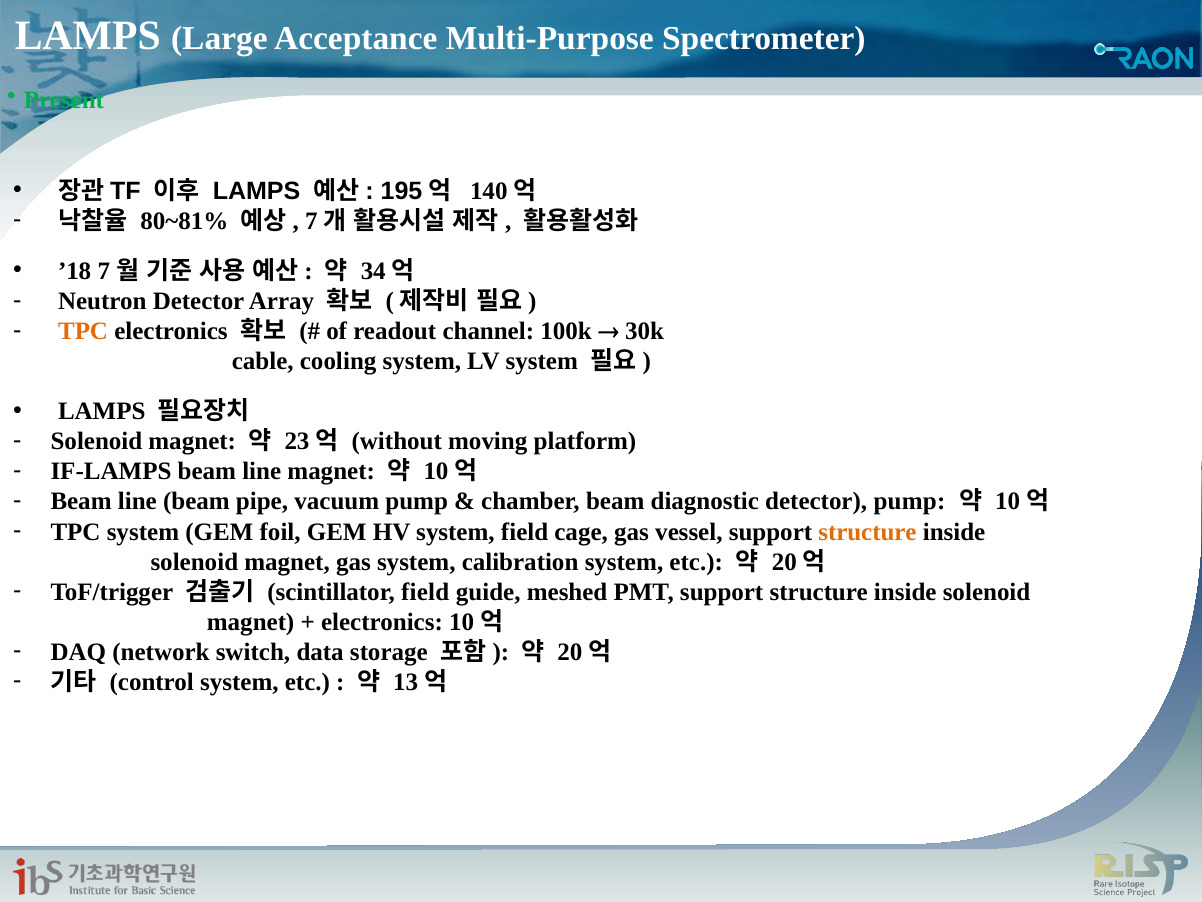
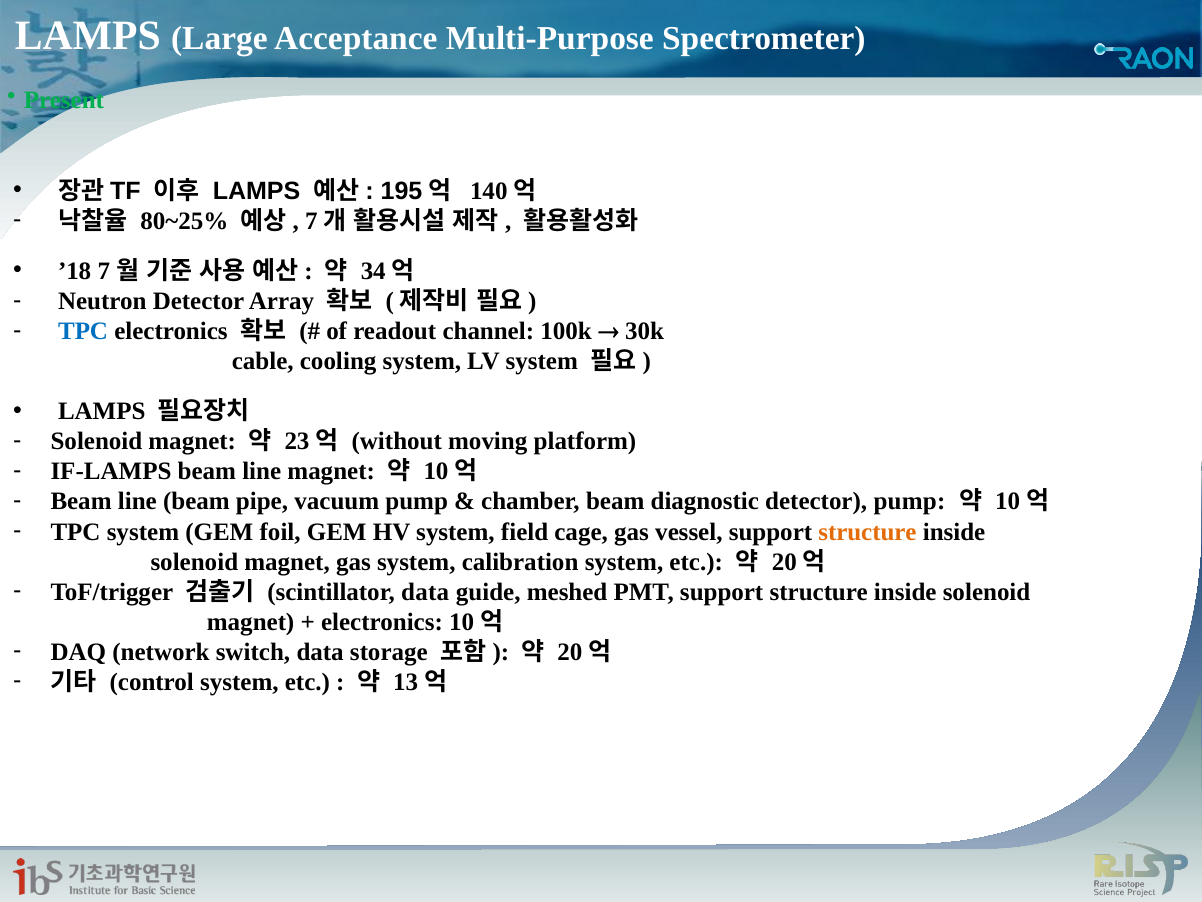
80~81%: 80~81% -> 80~25% (184, 221)
TPC colour: orange -> blue (83, 331)
scintillator field: field -> data (425, 592)
